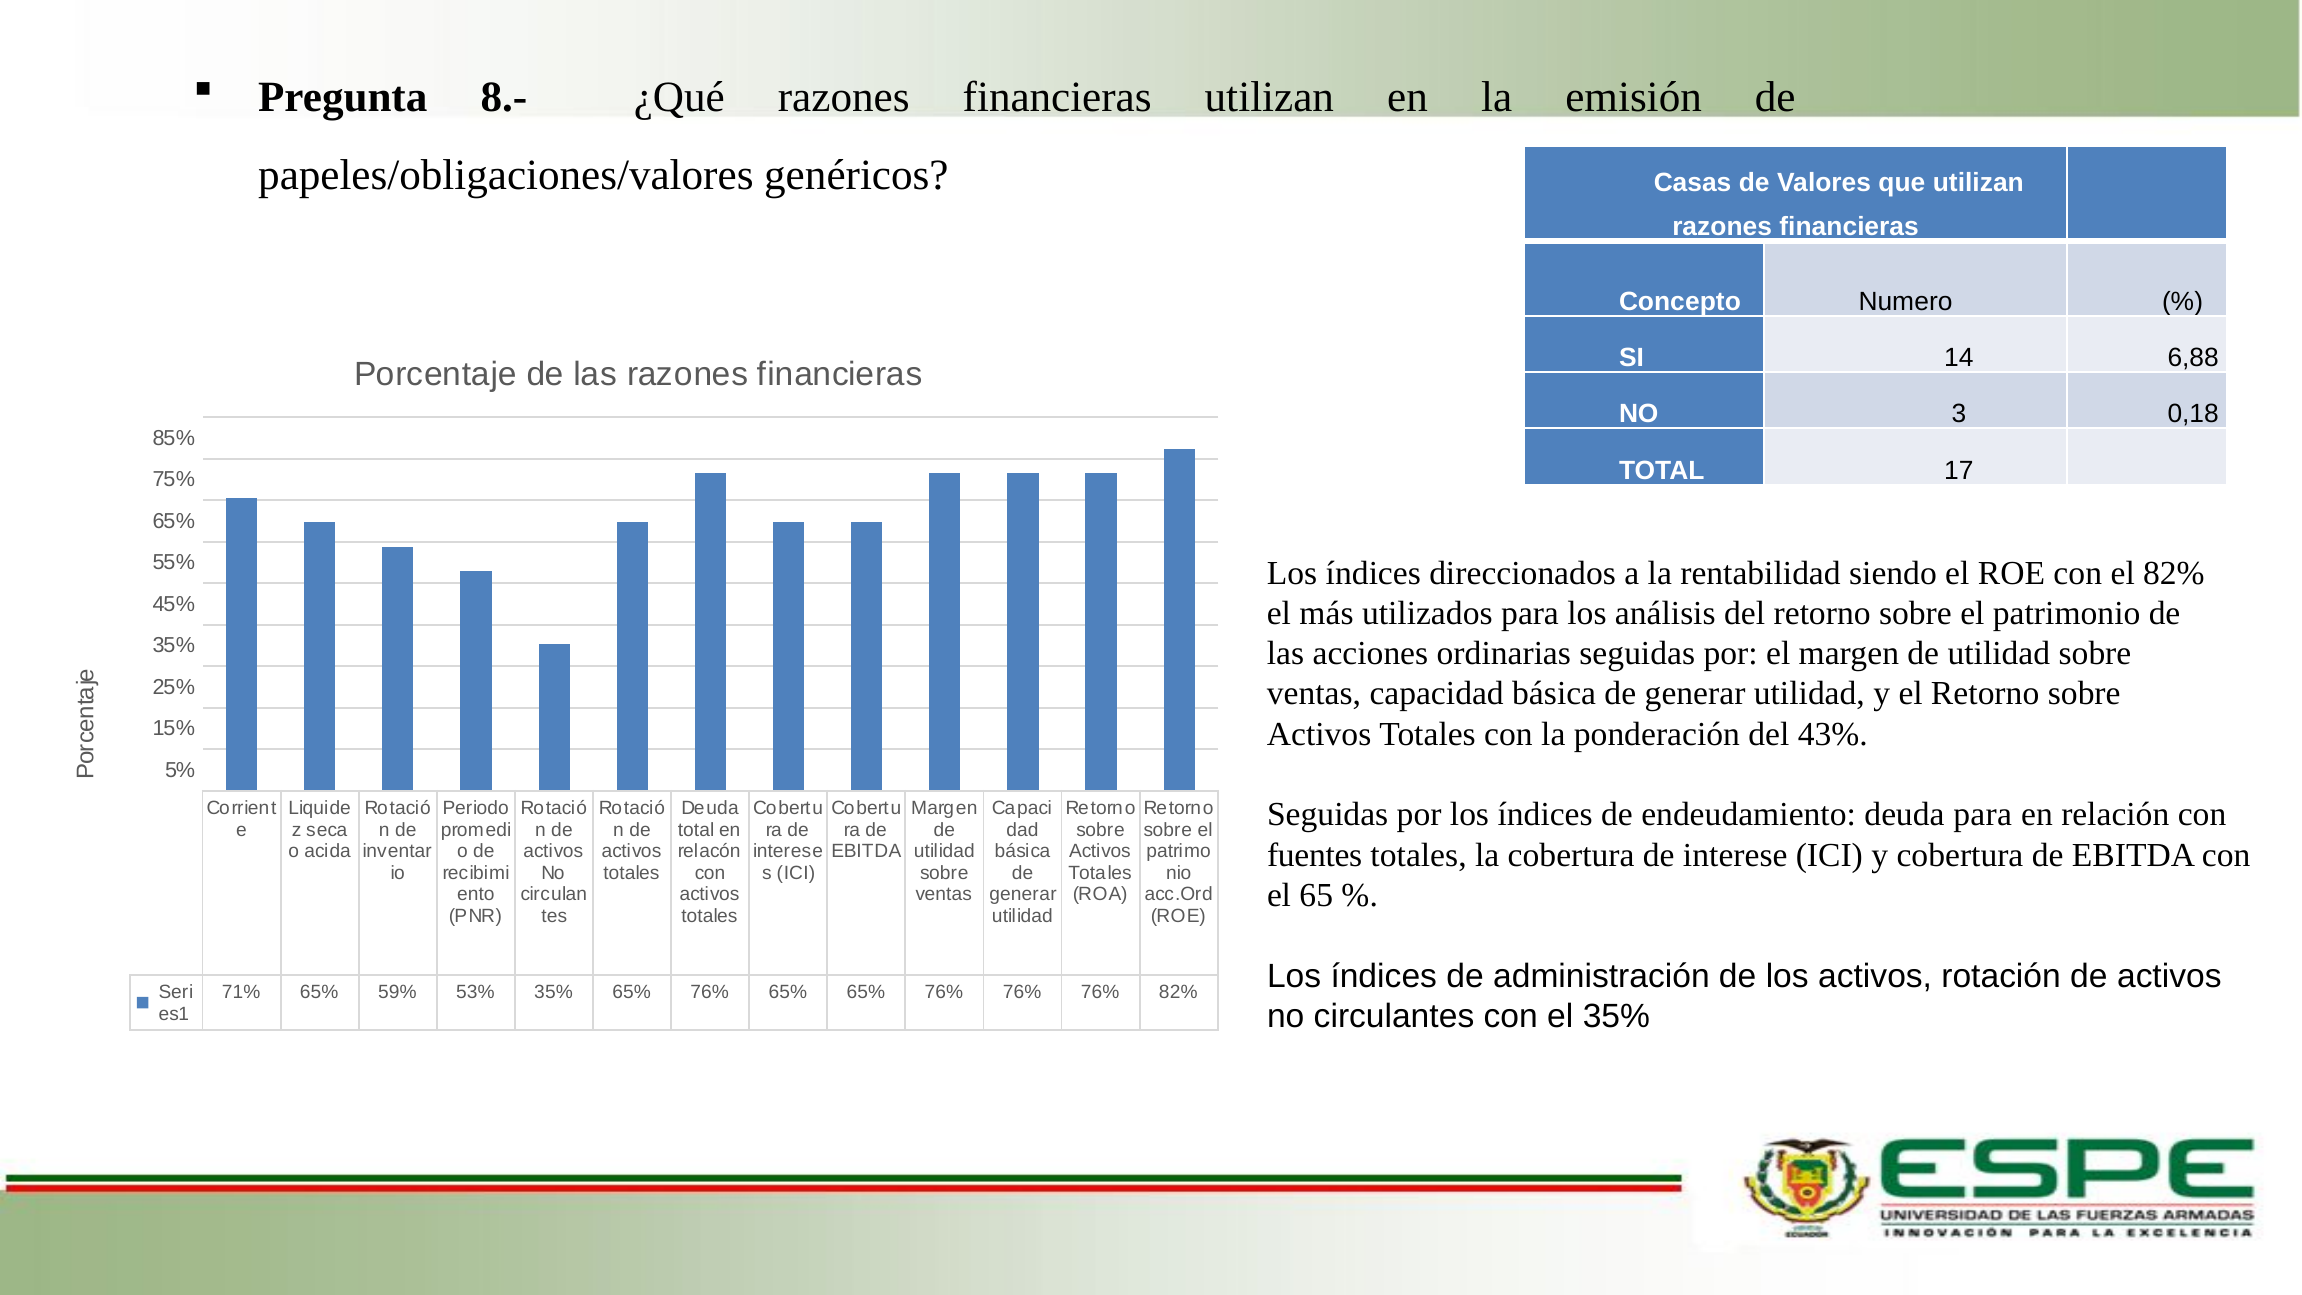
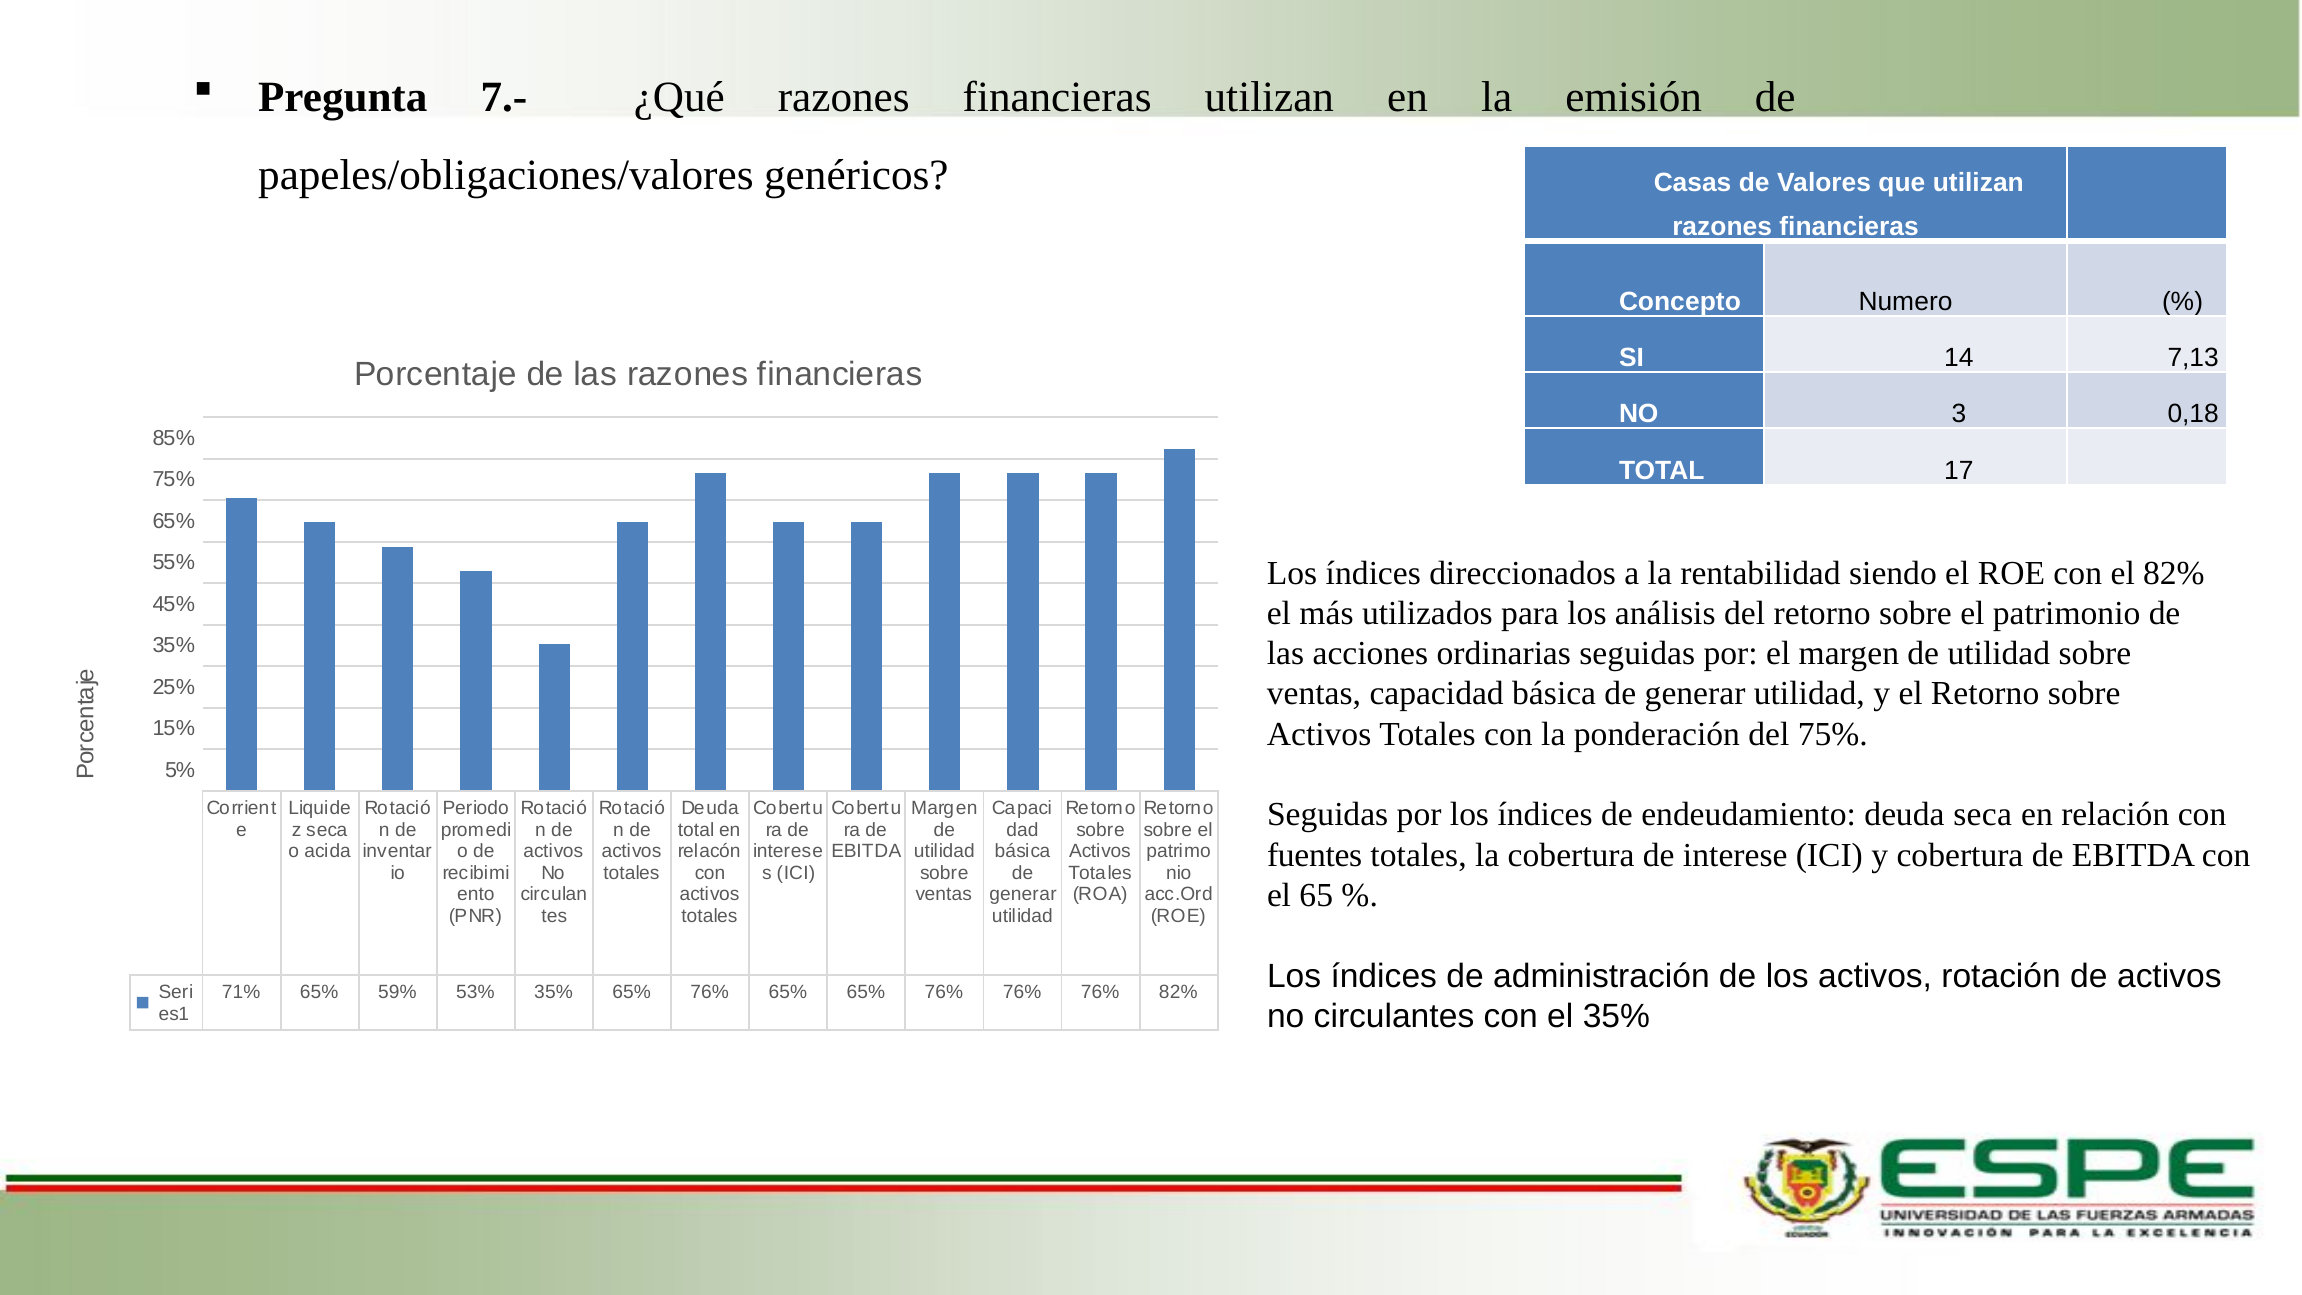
8.-: 8.- -> 7.- (504, 97)
6,88: 6,88 -> 7,13 (2193, 358)
del 43%: 43% -> 75% (1833, 734)
deuda para: para -> seca (1983, 815)
